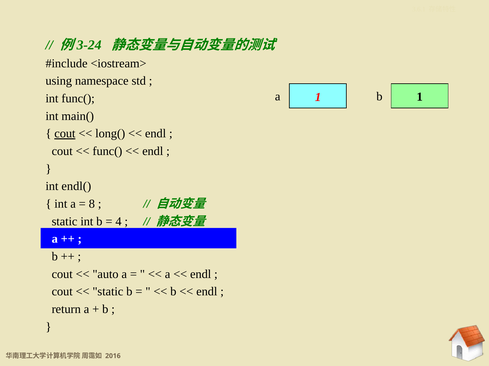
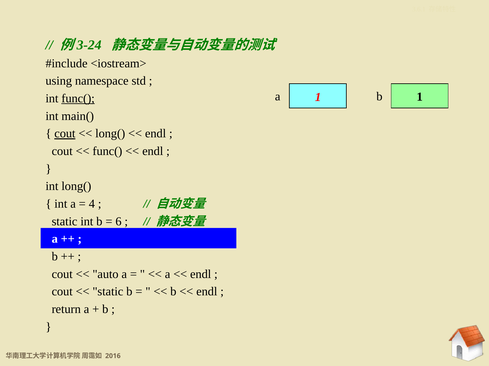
func( underline: none -> present (78, 99)
int endl(: endl( -> long( (76, 187)
8: 8 -> 4 (92, 204)
4: 4 -> 6 (119, 222)
